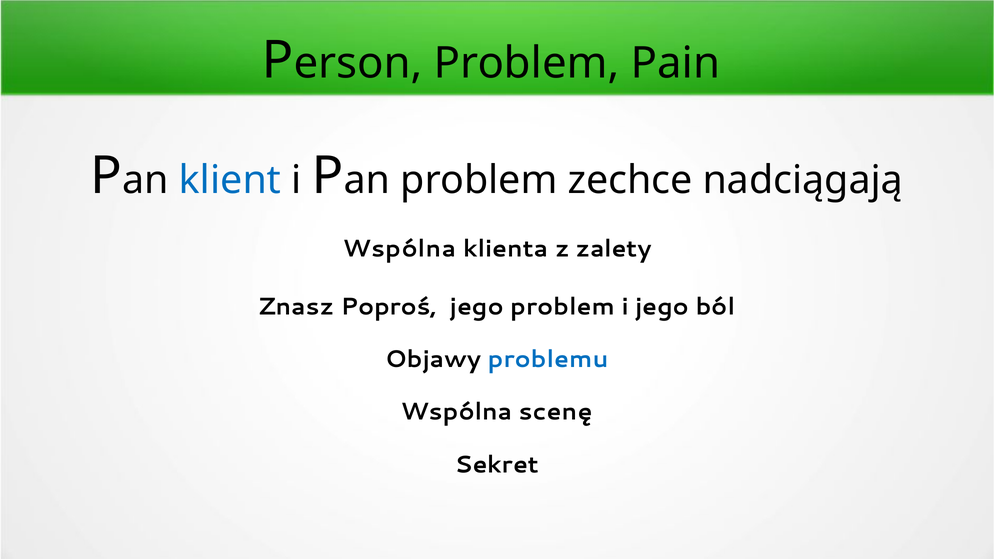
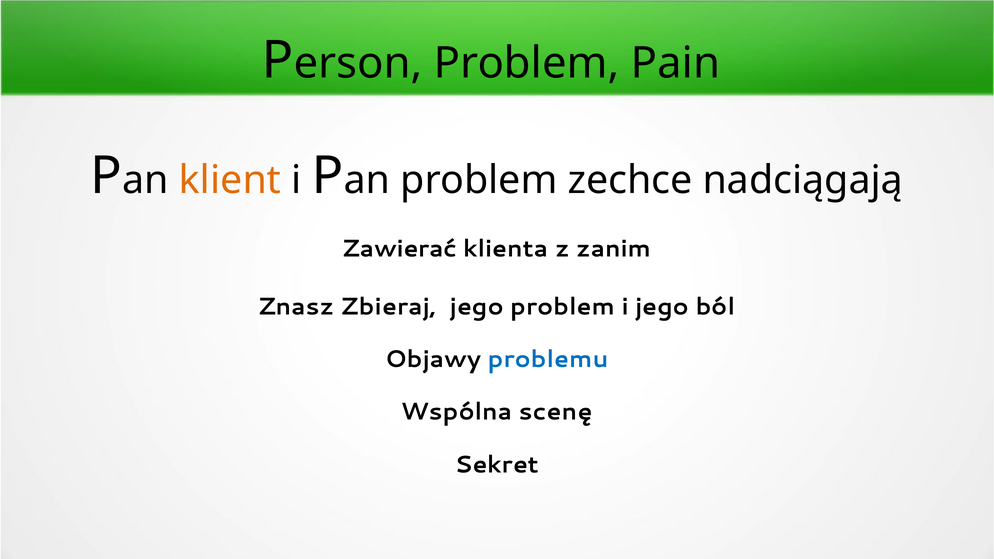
klient colour: blue -> orange (230, 180)
Wspólna: Wspólna -> Zawierać (400, 249)
zalety: zalety -> zanim (614, 249)
Poproś: Poproś -> Zbieraj (389, 307)
